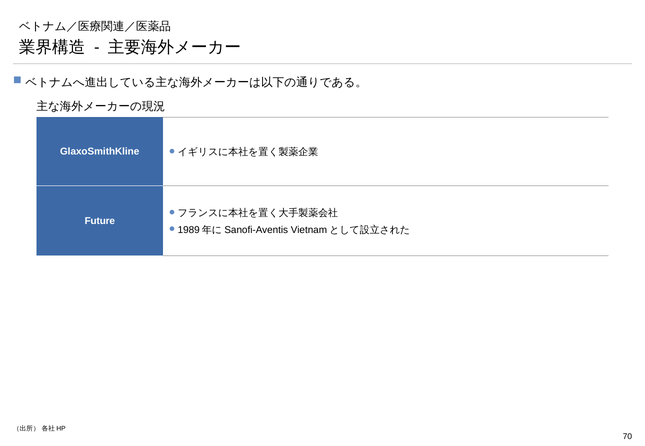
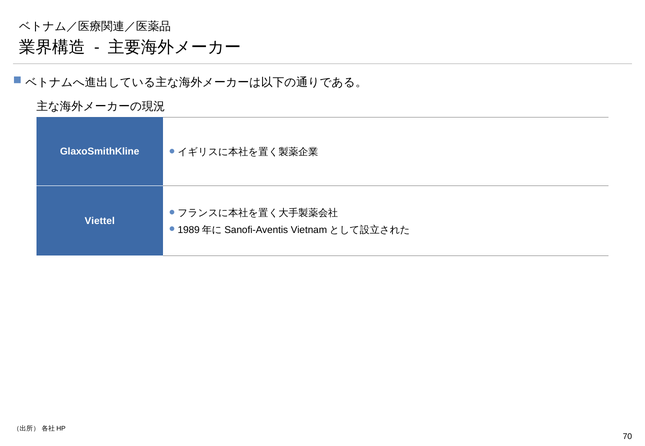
Future: Future -> Viettel (100, 221)
